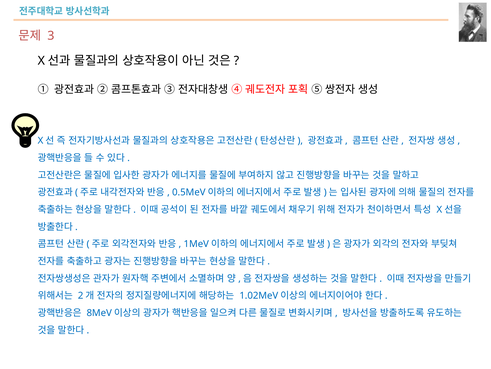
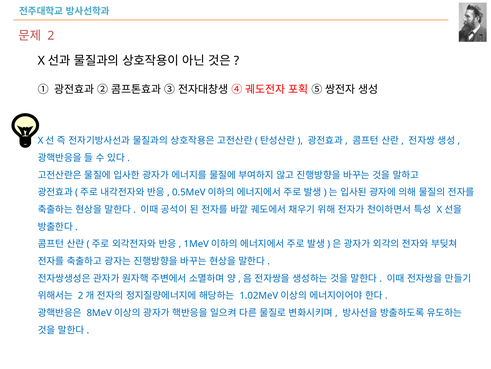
3: 3 -> 2 (51, 36)
